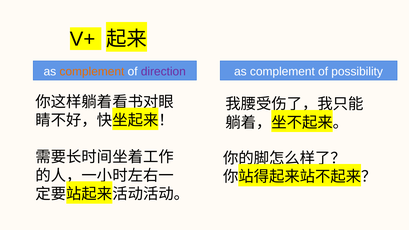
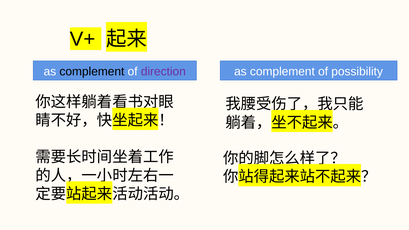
complement colour: orange -> black (92, 71)
